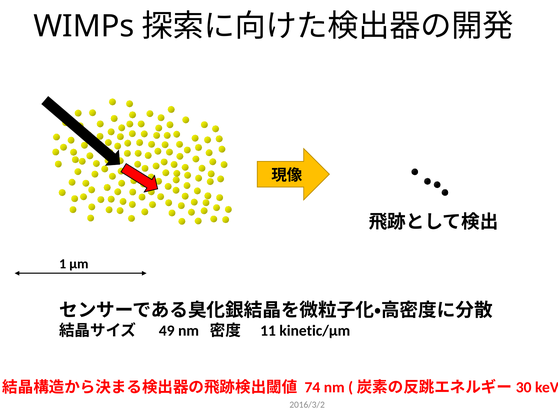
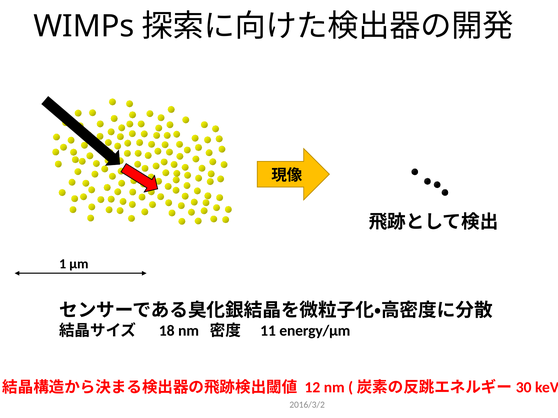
49: 49 -> 18 (167, 331)
kinetic/μm: kinetic/μm -> energy/μm (315, 331)
74: 74 -> 12 (312, 388)
